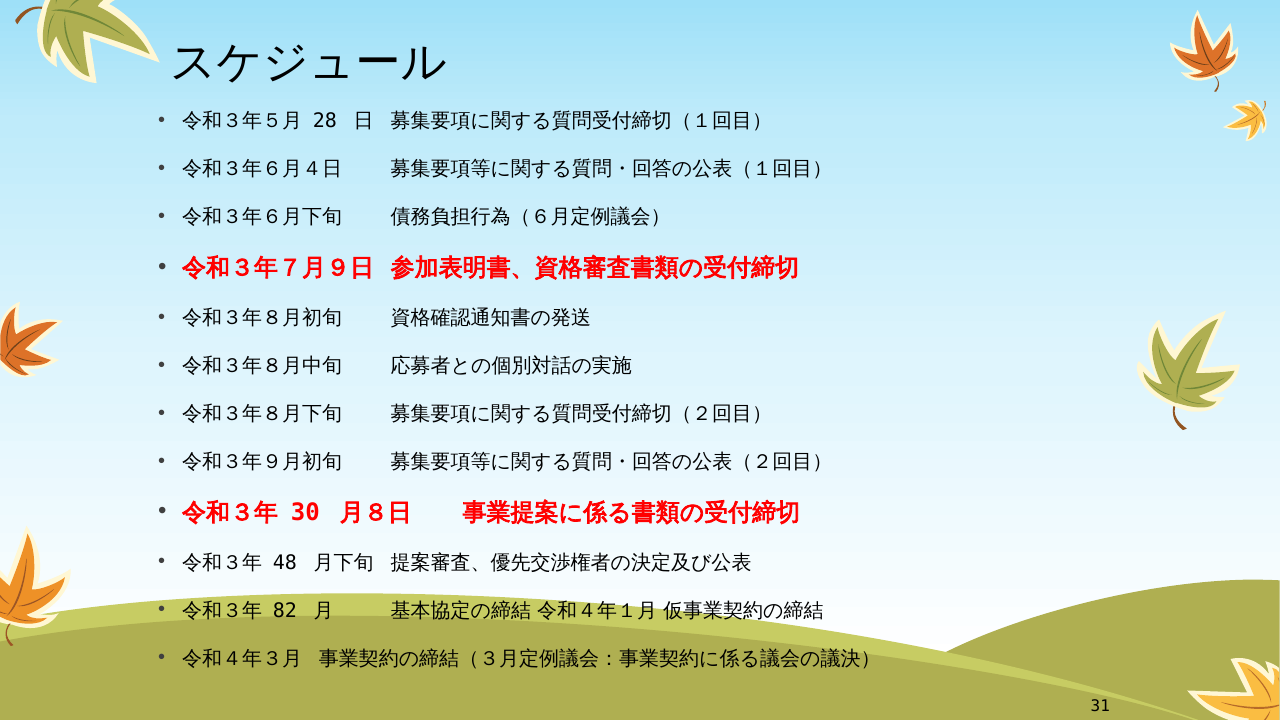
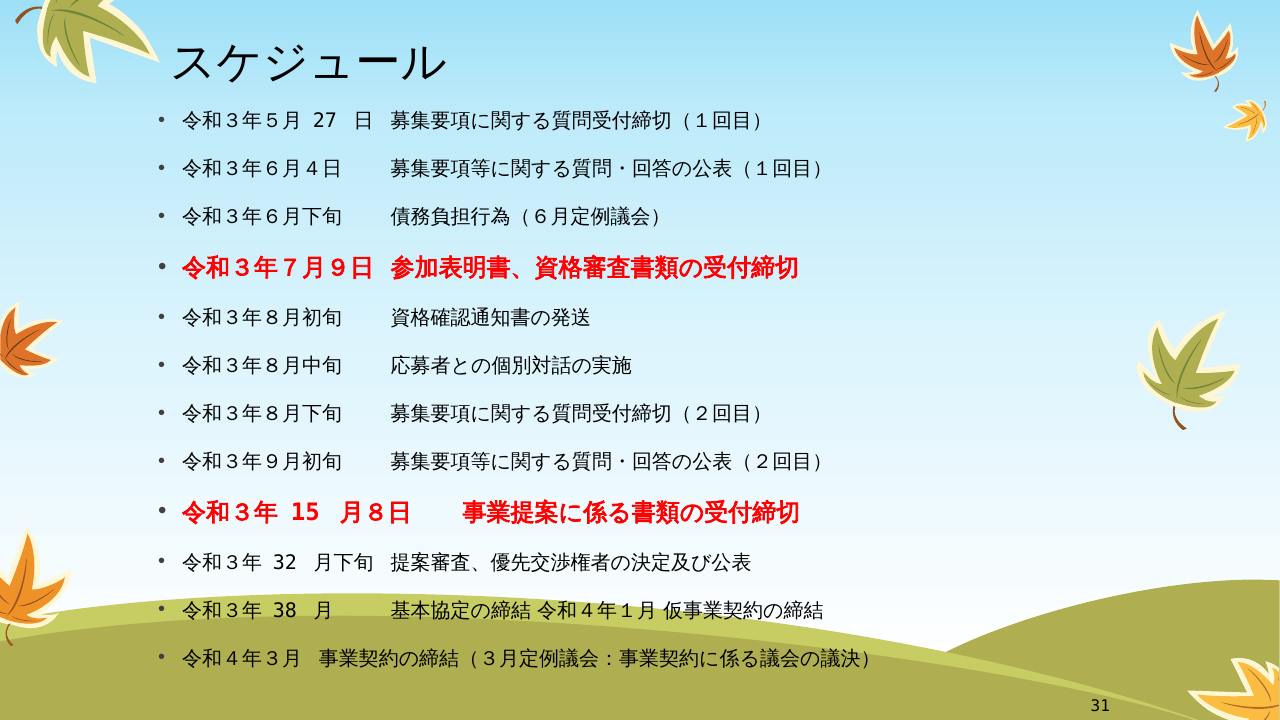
28: 28 -> 27 (325, 121)
30: 30 -> 15 (305, 512)
48: 48 -> 32 (285, 562)
82: 82 -> 38 (285, 610)
